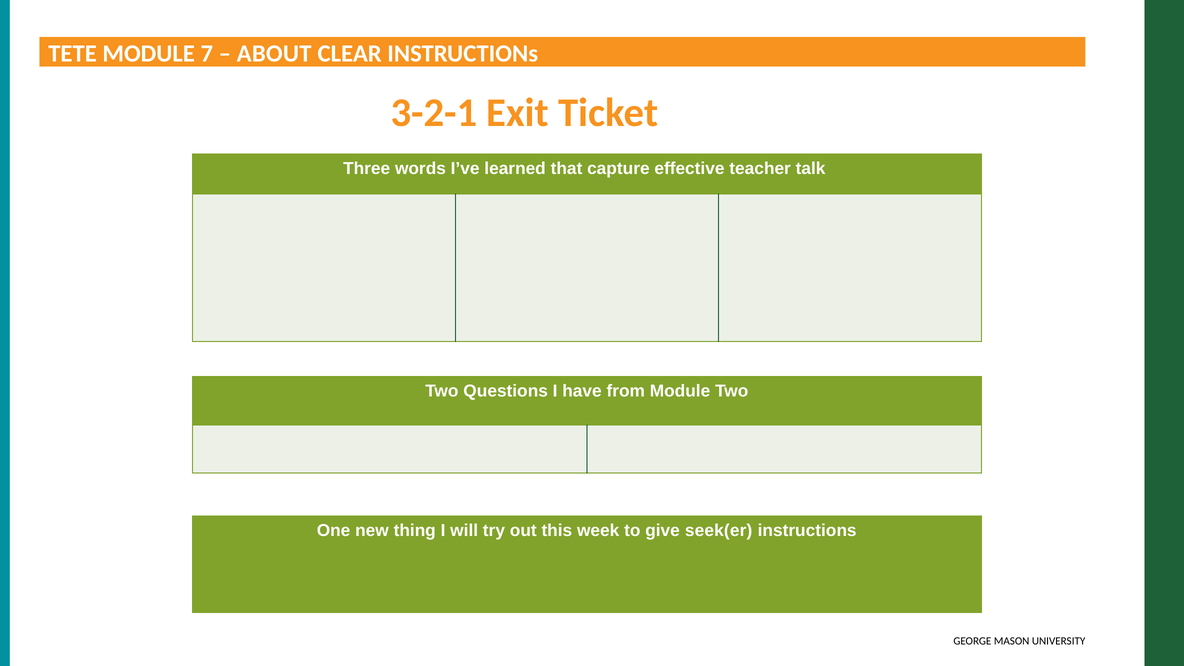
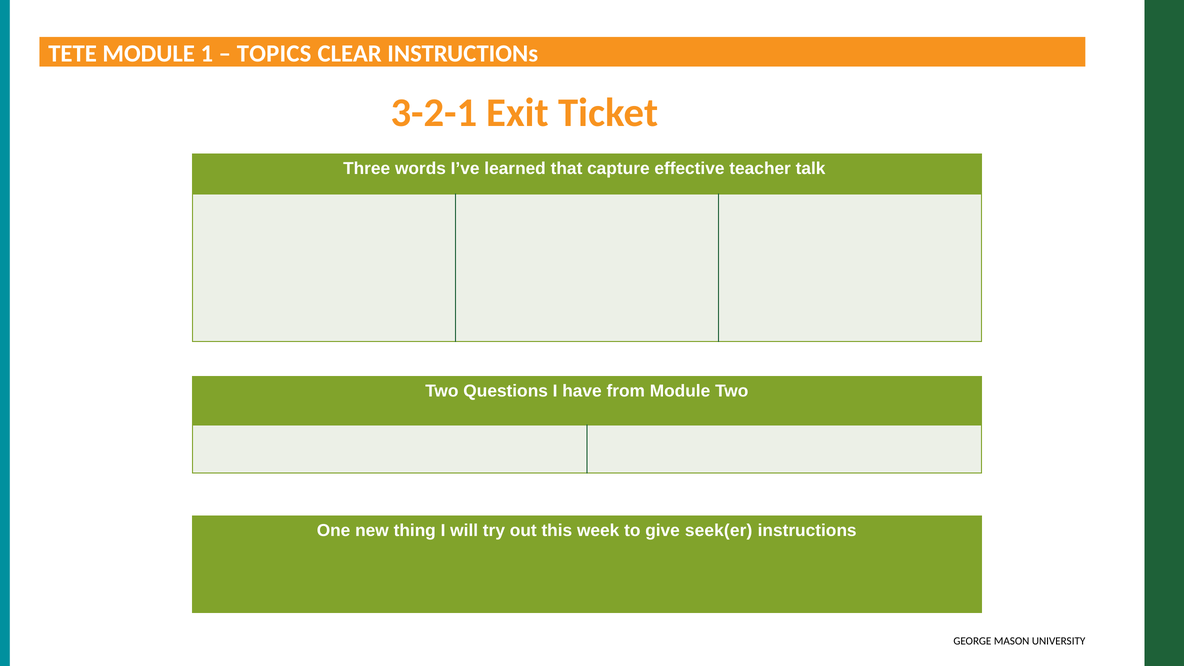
7: 7 -> 1 (207, 54)
ABOUT: ABOUT -> TOPICS (274, 54)
